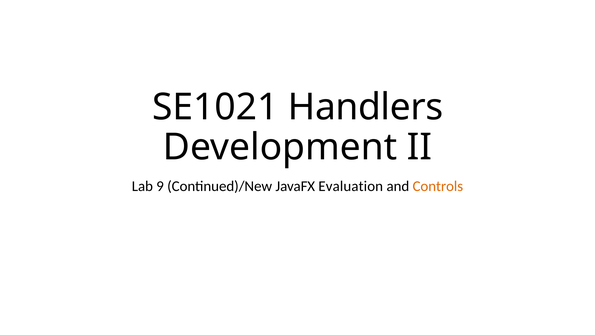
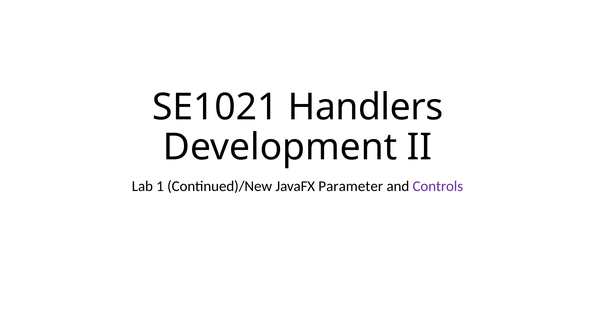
9: 9 -> 1 (160, 186)
Evaluation: Evaluation -> Parameter (351, 186)
Controls colour: orange -> purple (438, 186)
